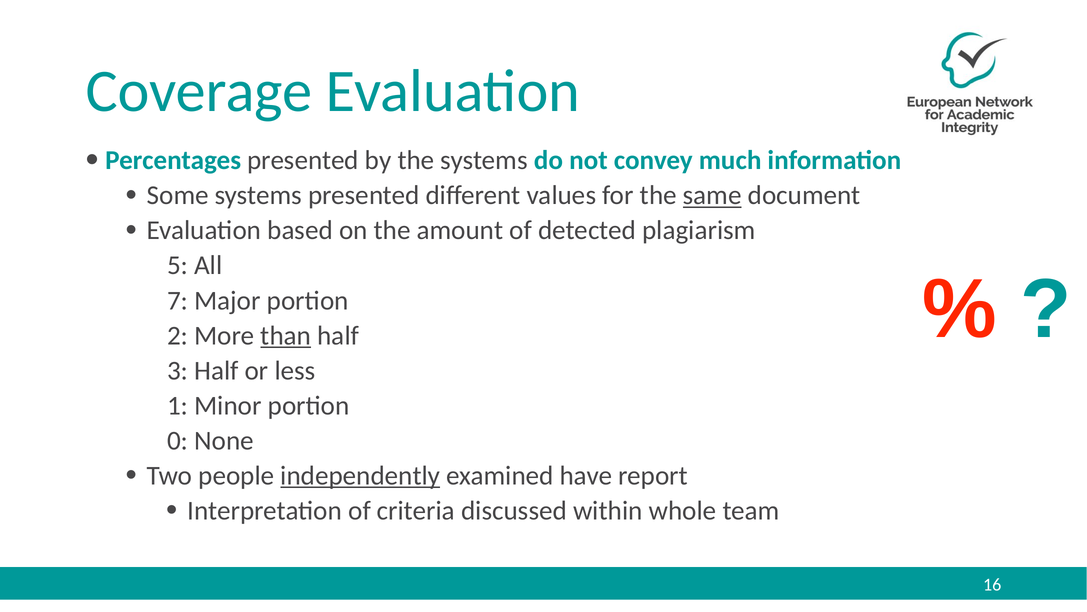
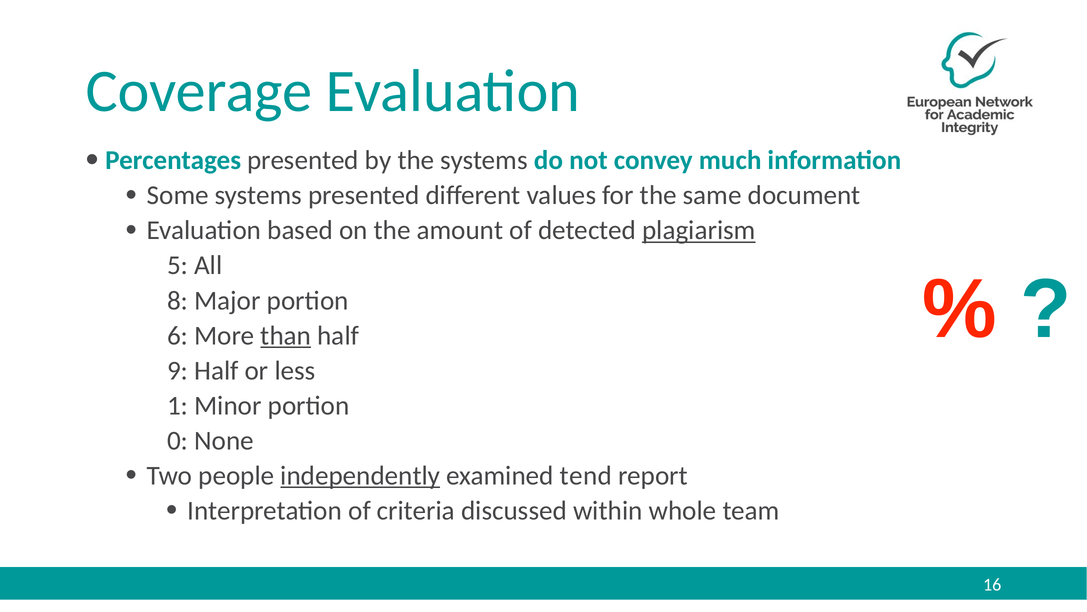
same underline: present -> none (712, 195)
plagiarism underline: none -> present (699, 230)
7: 7 -> 8 (178, 300)
2: 2 -> 6 (178, 335)
3: 3 -> 9 (178, 370)
have: have -> tend (586, 475)
